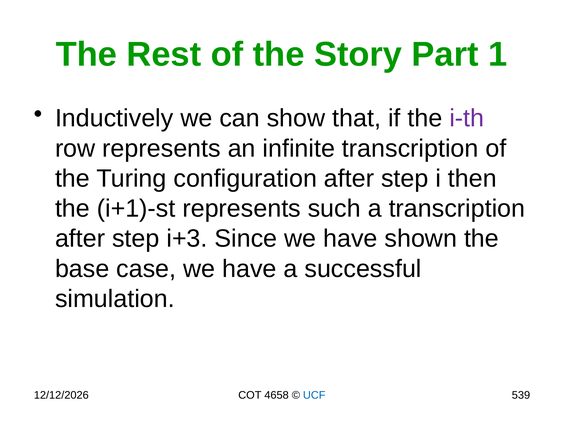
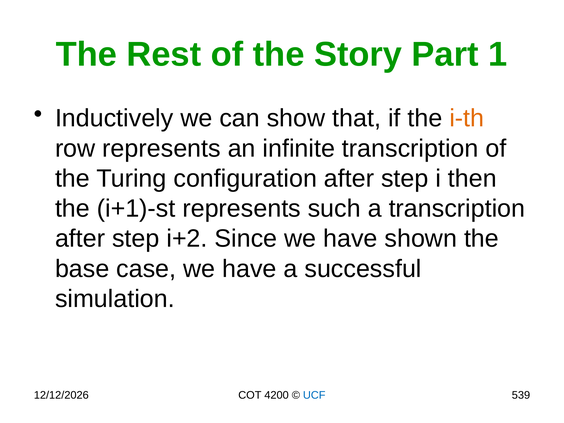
i-th colour: purple -> orange (467, 118)
i+3: i+3 -> i+2 (187, 239)
4658: 4658 -> 4200 (277, 395)
